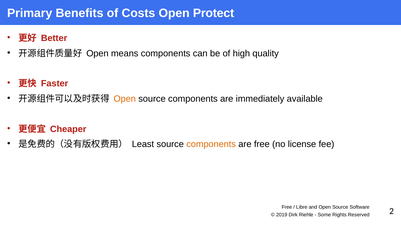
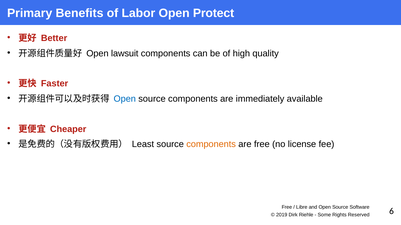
Costs: Costs -> Labor (138, 13)
means: means -> lawsuit (125, 53)
Open colour: orange -> blue (125, 99)
2: 2 -> 6 (391, 212)
